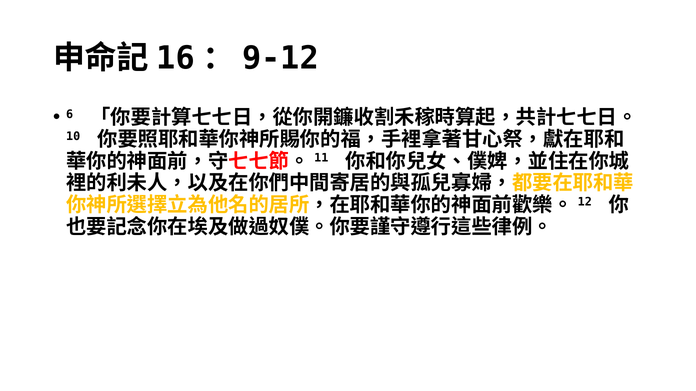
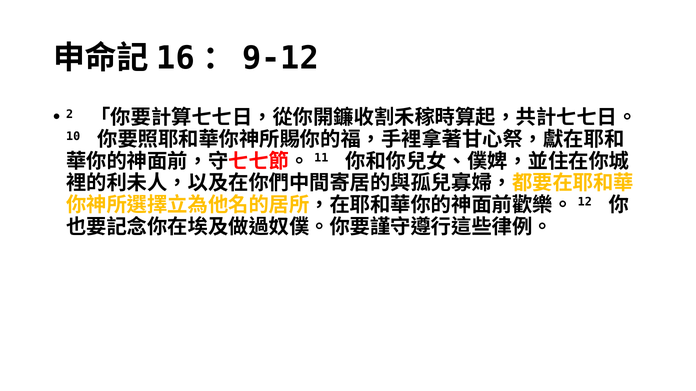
6: 6 -> 2 (70, 114)
